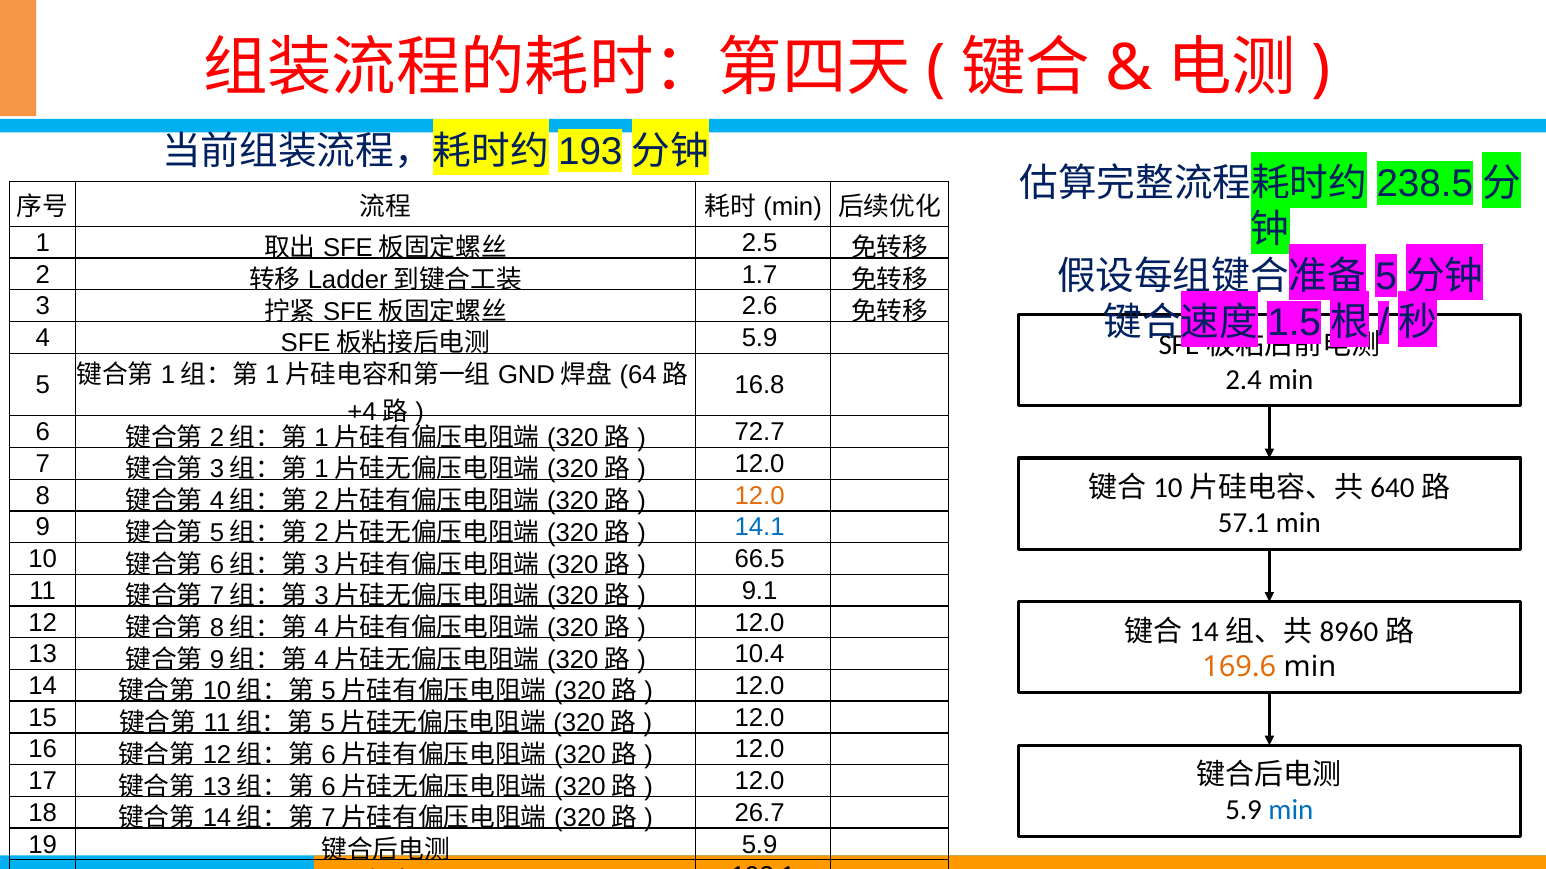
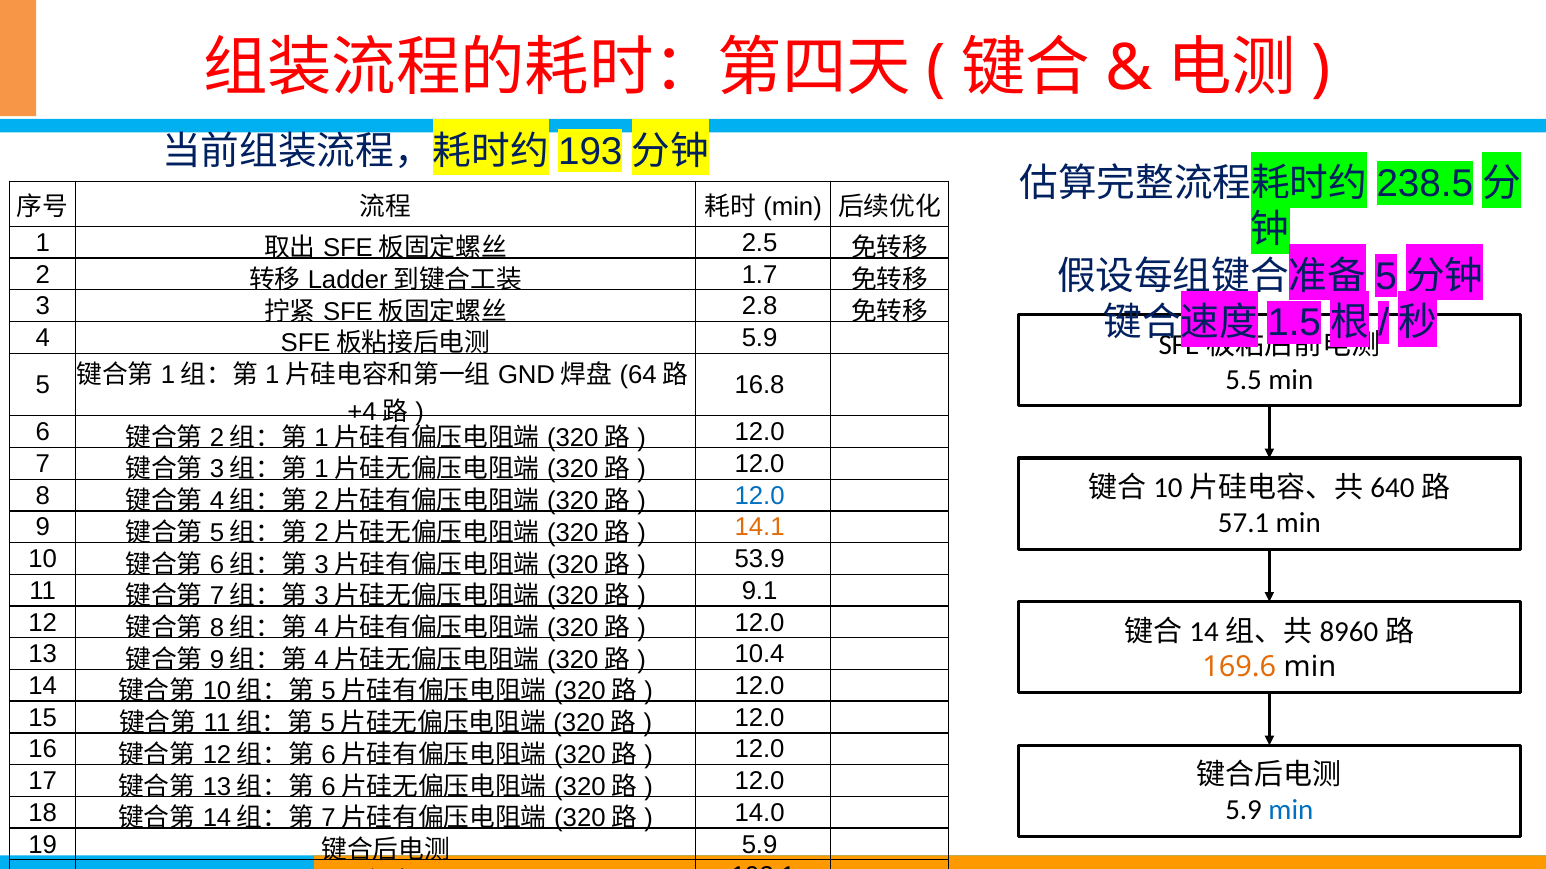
2.6: 2.6 -> 2.8 (760, 307)
2.4: 2.4 -> 5.5 (1244, 380)
72.7: 72.7 -> 12.0 (760, 433)
12.0 colour: orange -> blue (760, 496)
14.1 colour: blue -> orange (760, 528)
66.5: 66.5 -> 53.9 (760, 560)
26.7: 26.7 -> 14.0 (760, 813)
